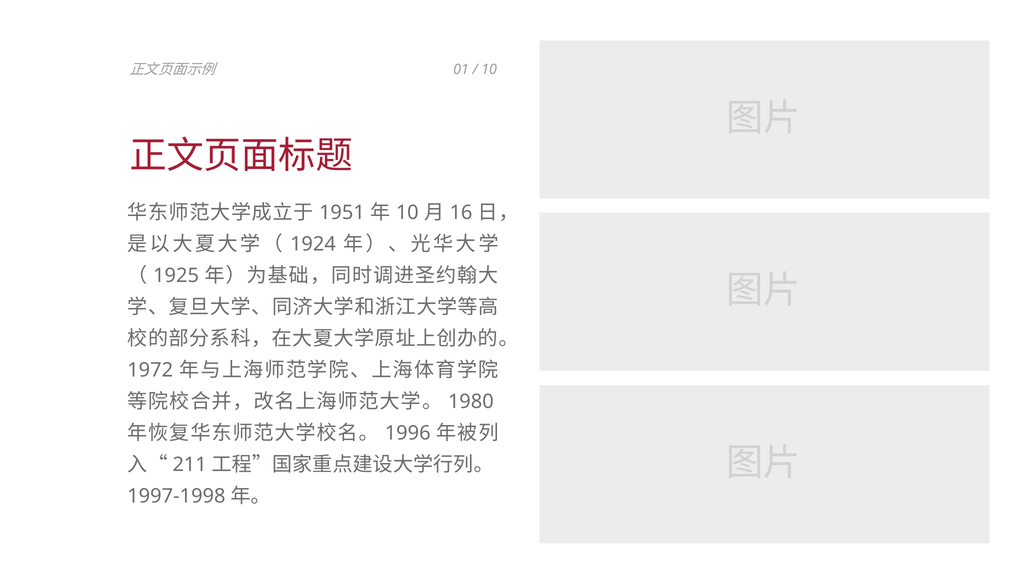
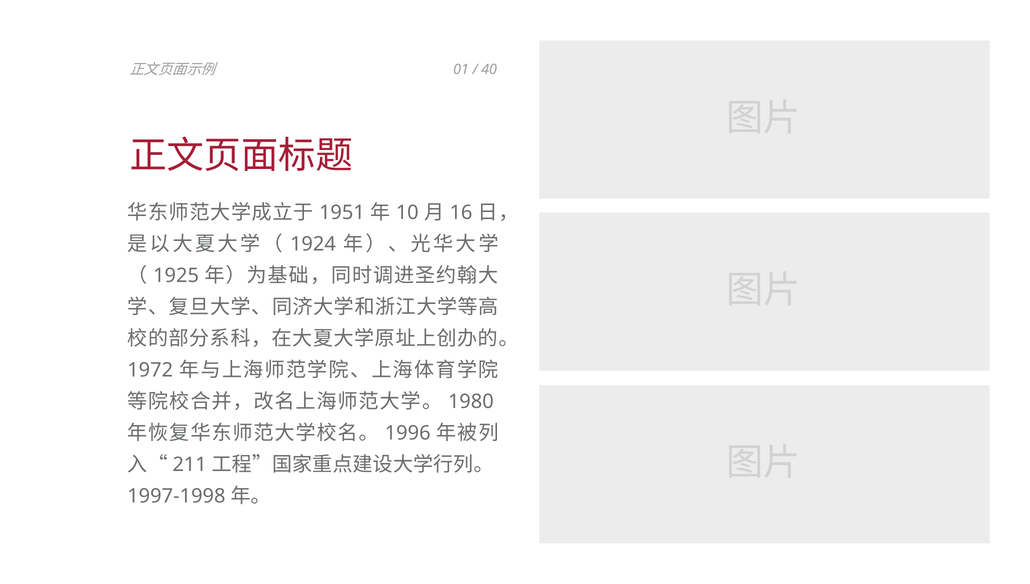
10: 10 -> 40 (489, 70)
